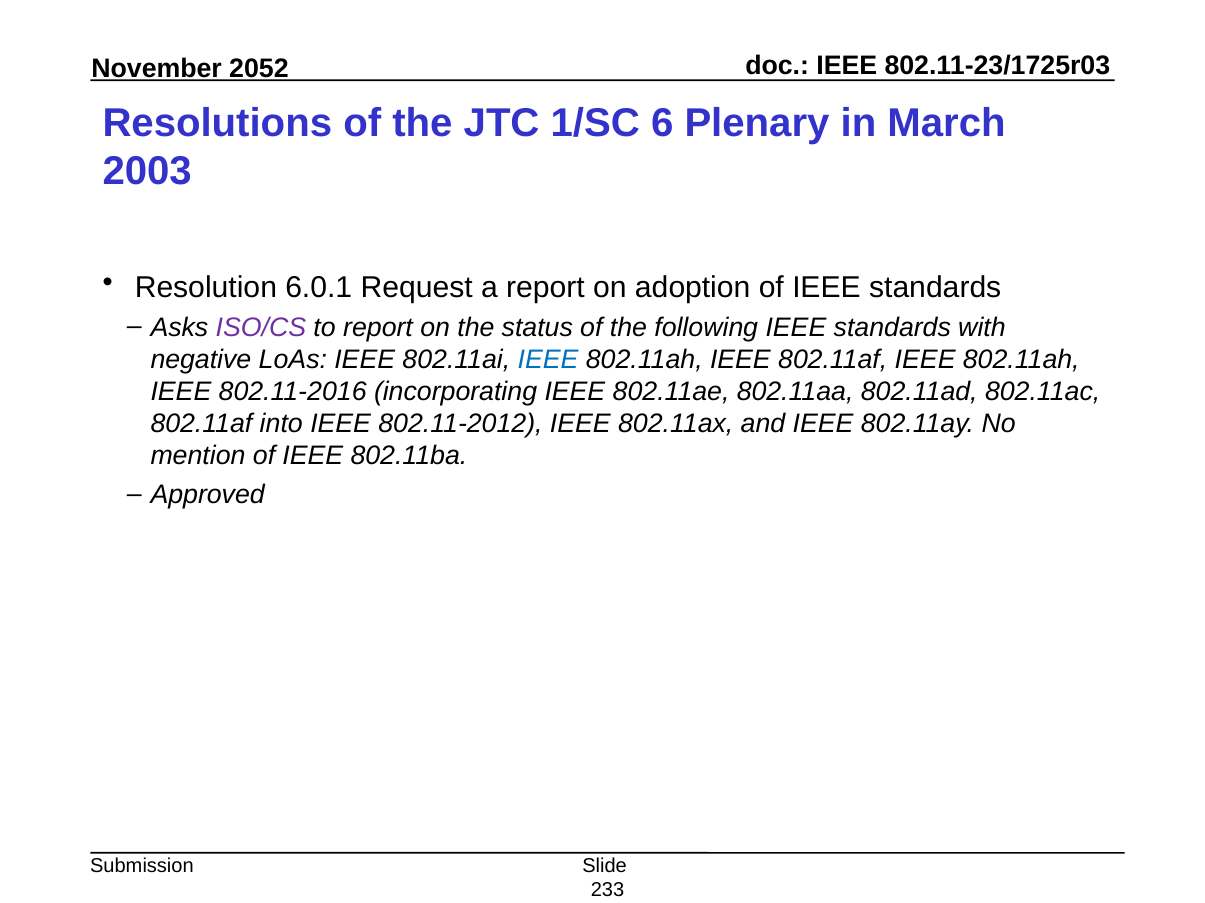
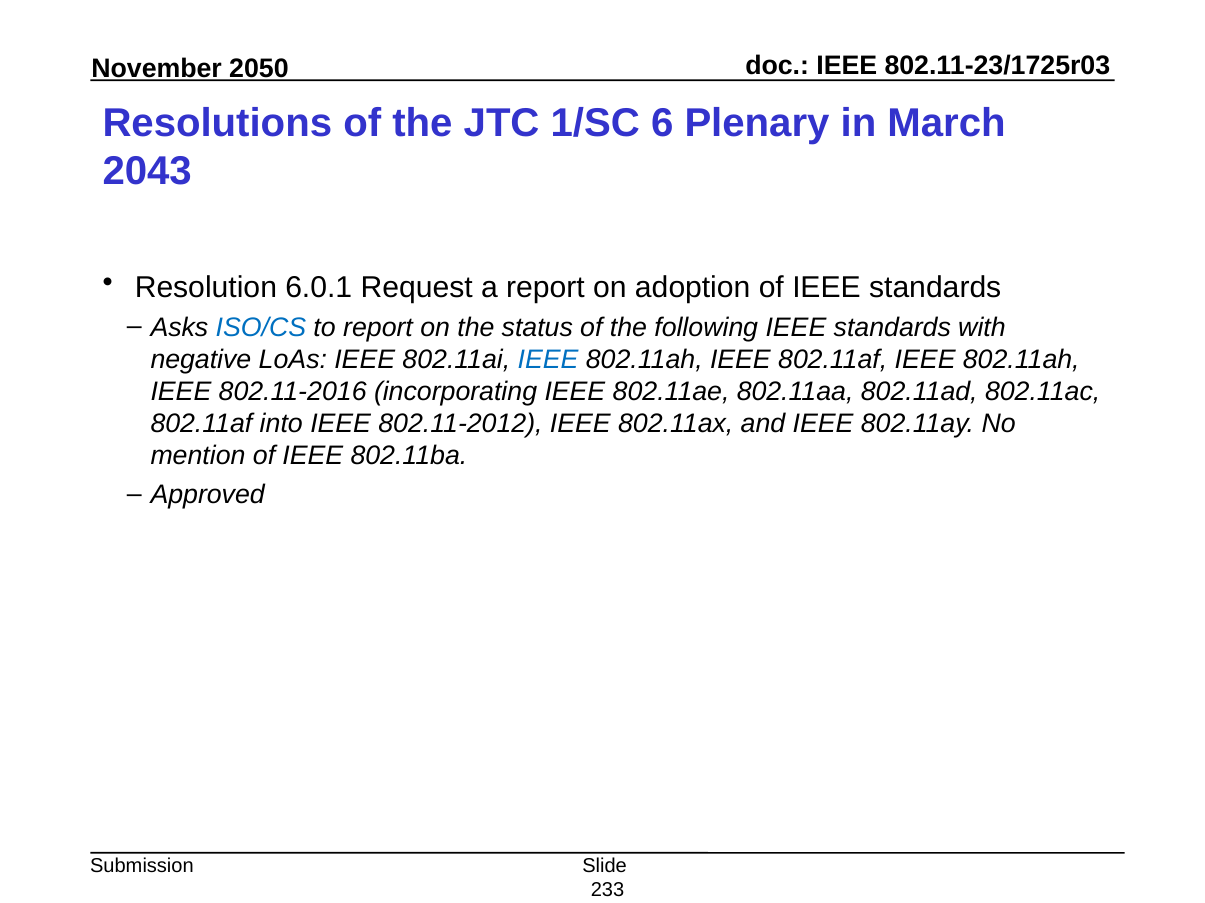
2052: 2052 -> 2050 (259, 68)
2003: 2003 -> 2043 (147, 172)
ISO/CS colour: purple -> blue (261, 328)
